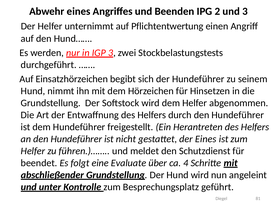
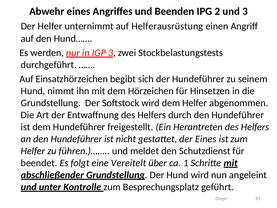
Pflichtentwertung: Pflichtentwertung -> Helferausrüstung (167, 26)
Evaluate: Evaluate -> Vereitelt (129, 163)
4: 4 -> 1 (186, 163)
